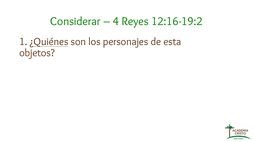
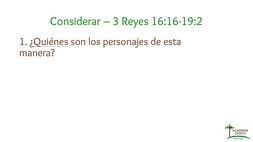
4: 4 -> 3 (116, 21)
12:16-19:2: 12:16-19:2 -> 16:16-19:2 (177, 21)
objetos: objetos -> manera (37, 53)
